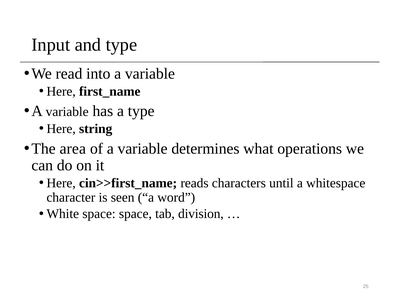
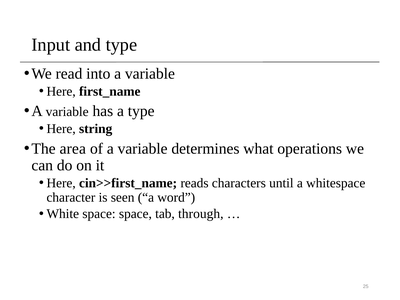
division: division -> through (201, 214)
